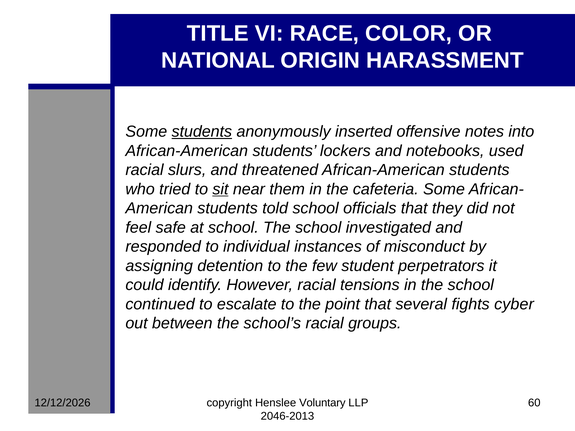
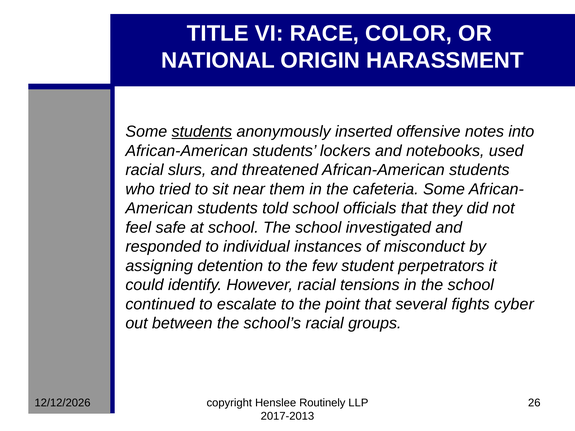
sit underline: present -> none (220, 189)
Voluntary: Voluntary -> Routinely (322, 403)
60: 60 -> 26 (534, 403)
2046-2013: 2046-2013 -> 2017-2013 (287, 417)
